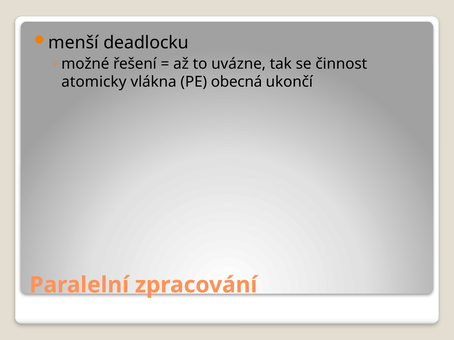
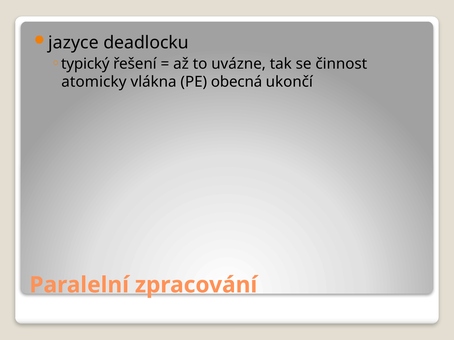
menší: menší -> jazyce (73, 43)
možné: možné -> typický (85, 64)
